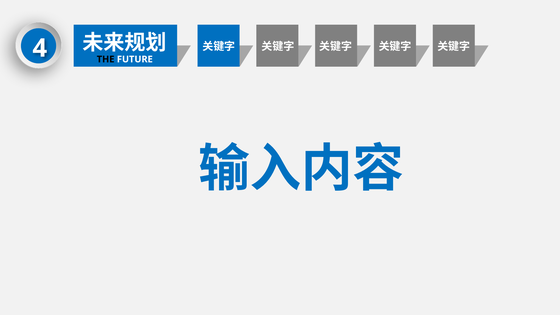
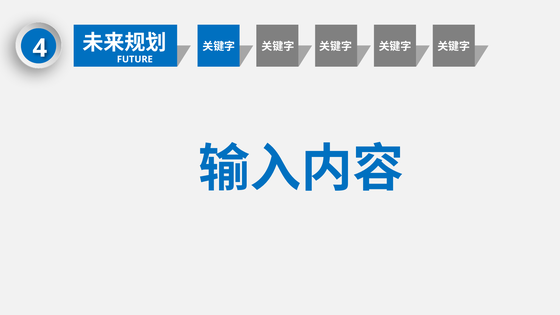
THE colour: black -> blue (106, 59)
